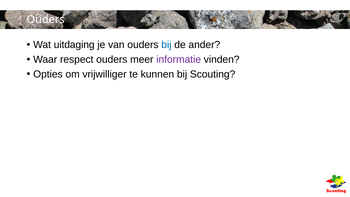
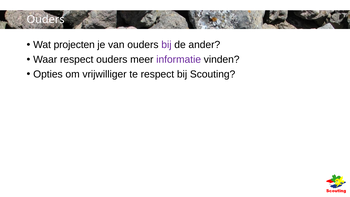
uitdaging: uitdaging -> projecten (74, 45)
bij colour: blue -> purple (166, 45)
te kunnen: kunnen -> respect (157, 74)
